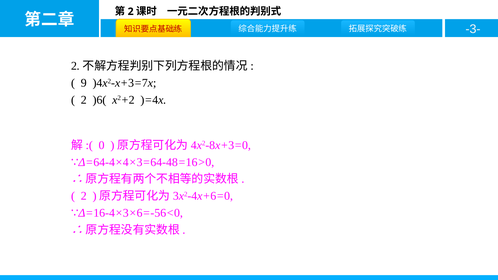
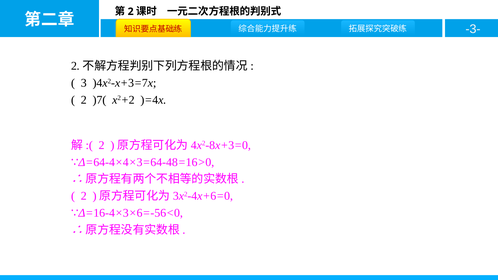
9: 9 -> 3 (84, 83)
)6(: )6( -> )7( (99, 100)
0: 0 -> 2 (102, 145)
